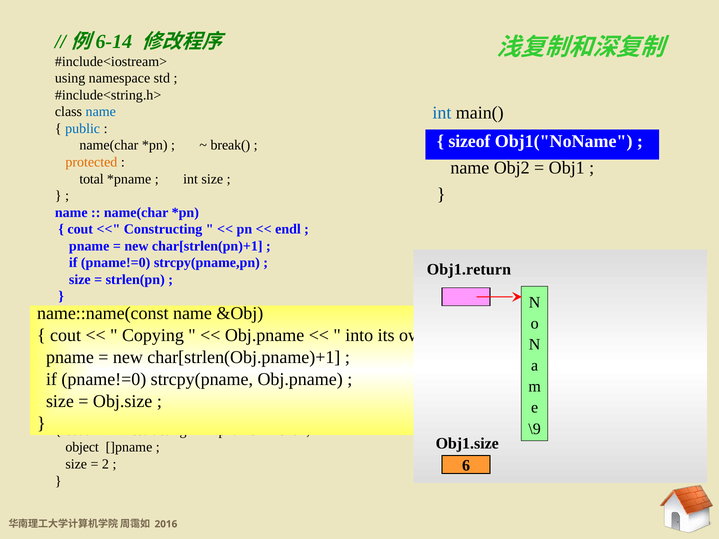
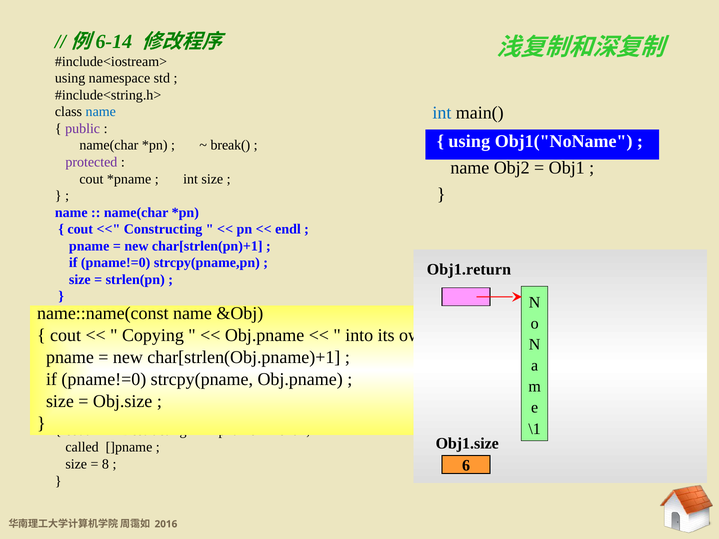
public colour: blue -> purple (83, 129)
sizeof: sizeof -> using (469, 141)
protected colour: orange -> purple (91, 162)
total: total -> cout (91, 179)
\9: \9 -> \1 (535, 429)
object: object -> called (82, 448)
2: 2 -> 8 (105, 464)
